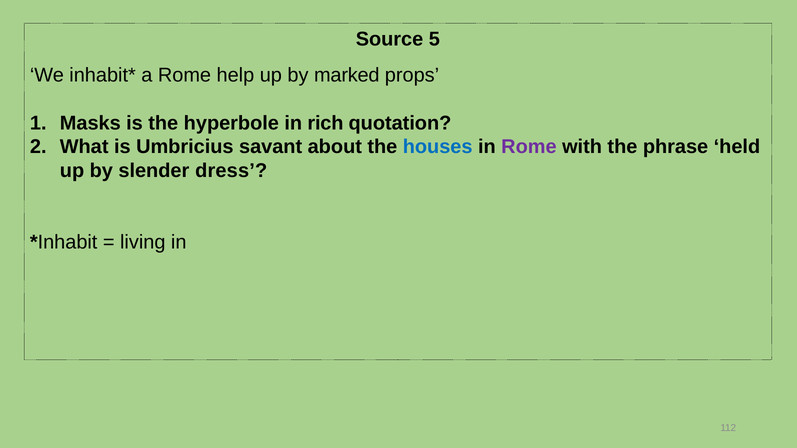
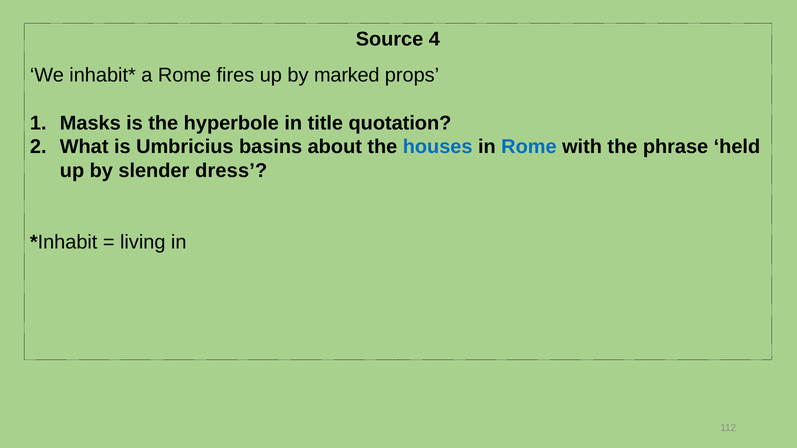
5: 5 -> 4 (434, 39)
help: help -> fires (235, 75)
rich: rich -> title (325, 123)
savant: savant -> basins (271, 147)
Rome colour: purple -> blue (529, 147)
